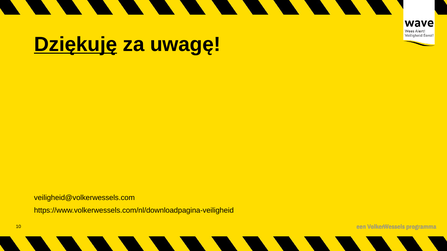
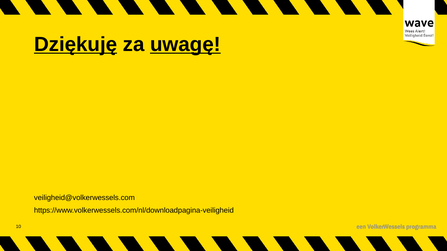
uwagę underline: none -> present (185, 44)
